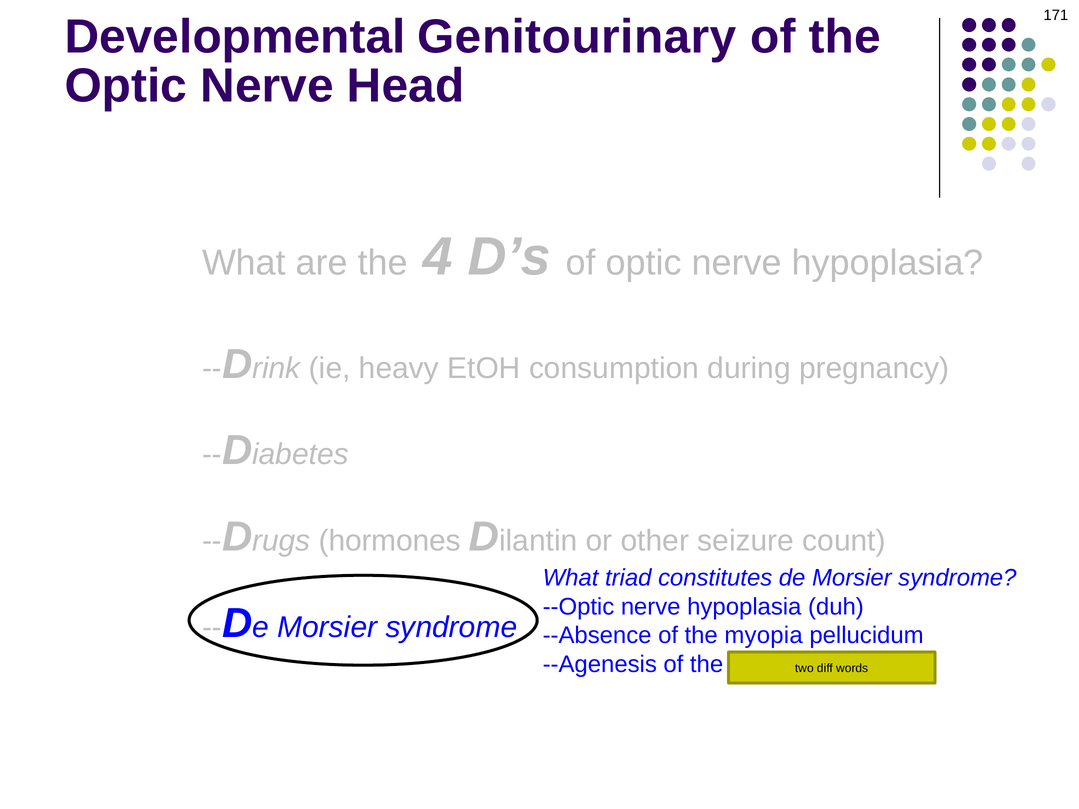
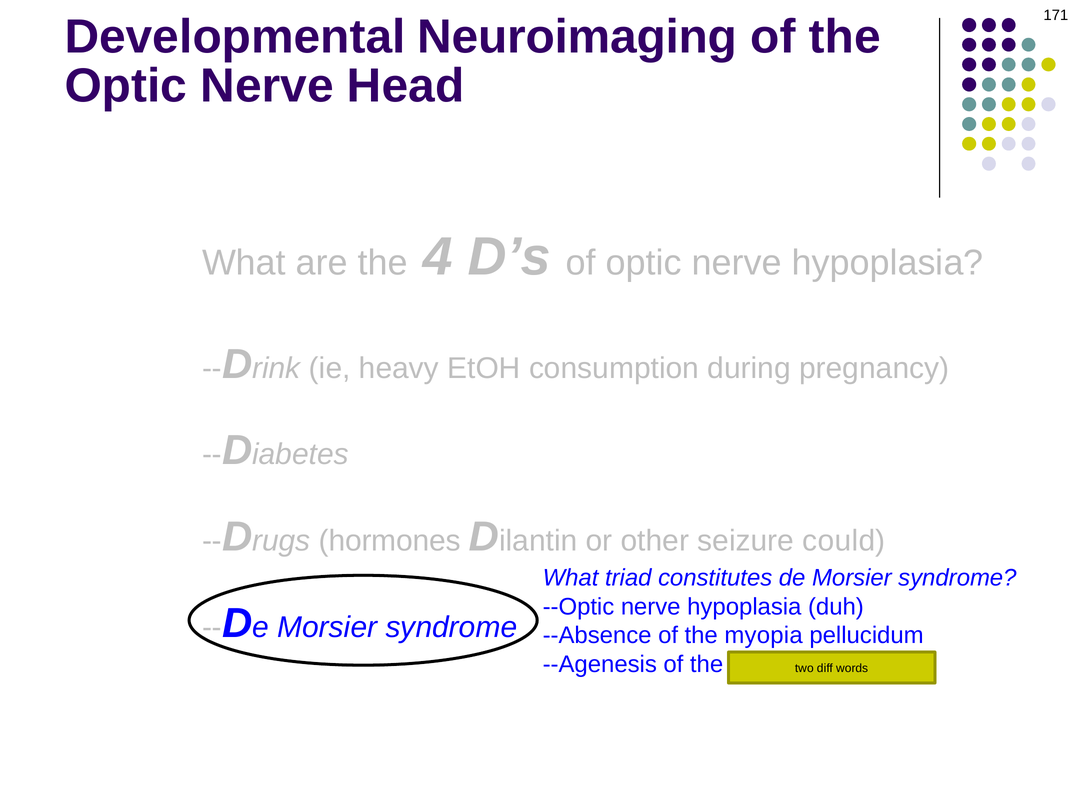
Genitourinary: Genitourinary -> Neuroimaging (577, 37)
count: count -> could (844, 541)
